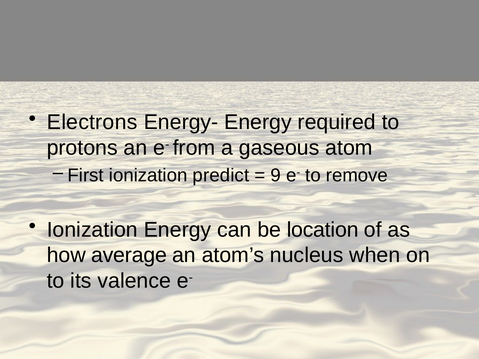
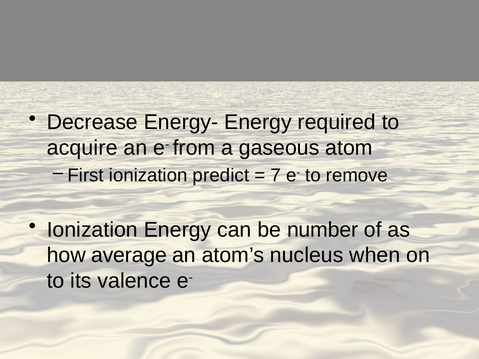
Electrons: Electrons -> Decrease (92, 122)
protons: protons -> acquire (82, 148)
9: 9 -> 7 (276, 175)
location: location -> number (323, 230)
